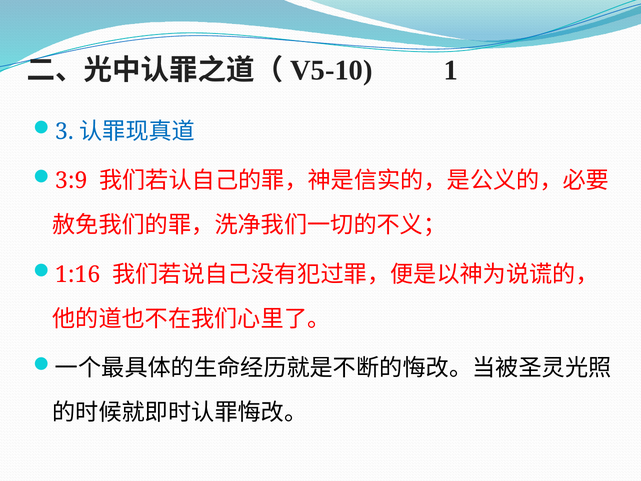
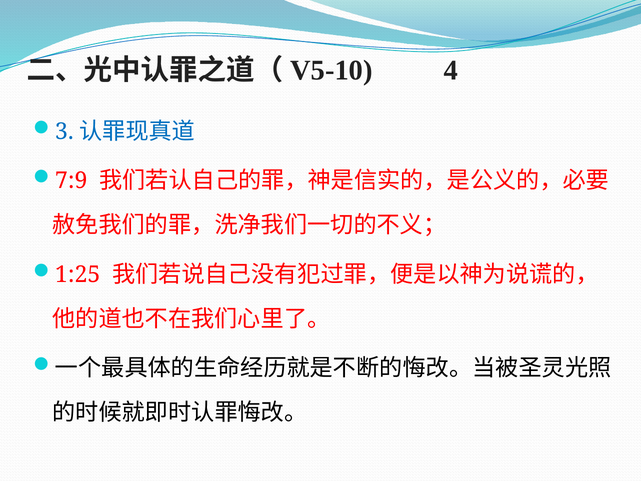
1: 1 -> 4 (451, 70)
3:9: 3:9 -> 7:9 (71, 181)
1:16: 1:16 -> 1:25 (78, 274)
